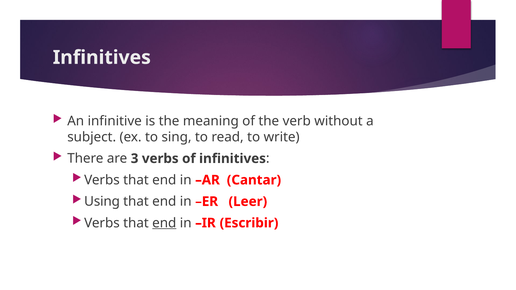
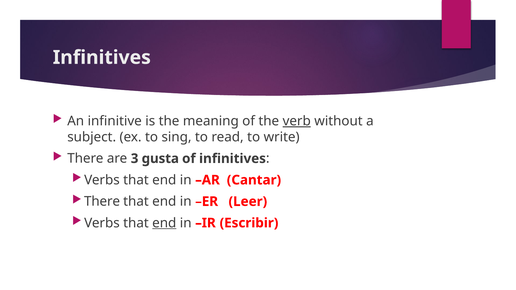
verb underline: none -> present (297, 121)
3 verbs: verbs -> gusta (160, 159)
Using: Using -> There (102, 202)
